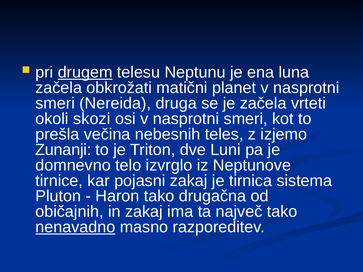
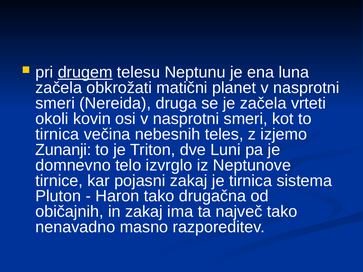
skozi: skozi -> kovin (92, 119)
prešla: prešla -> tirnica (57, 134)
nenavadno underline: present -> none (75, 227)
